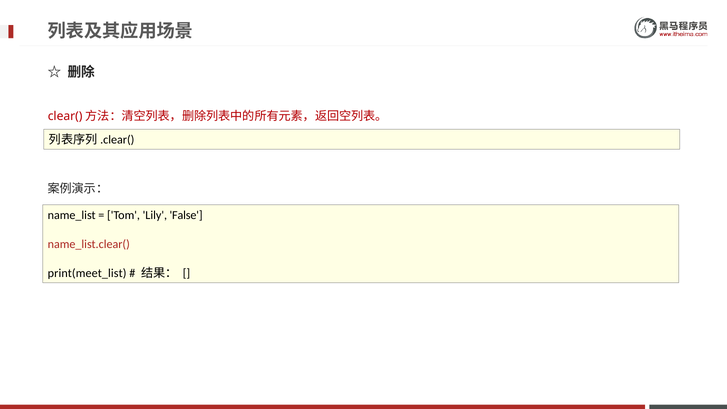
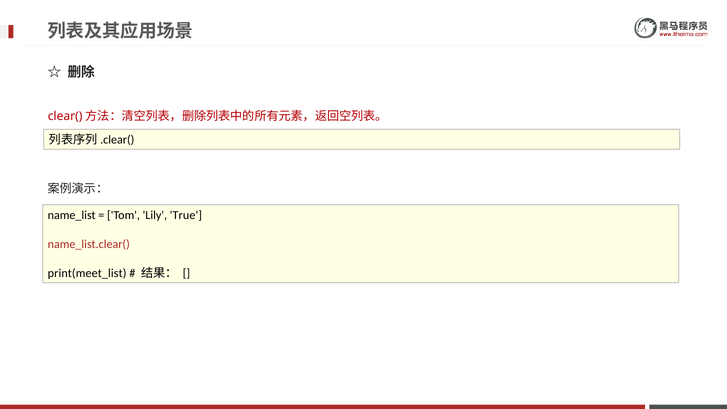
False: False -> True (186, 215)
